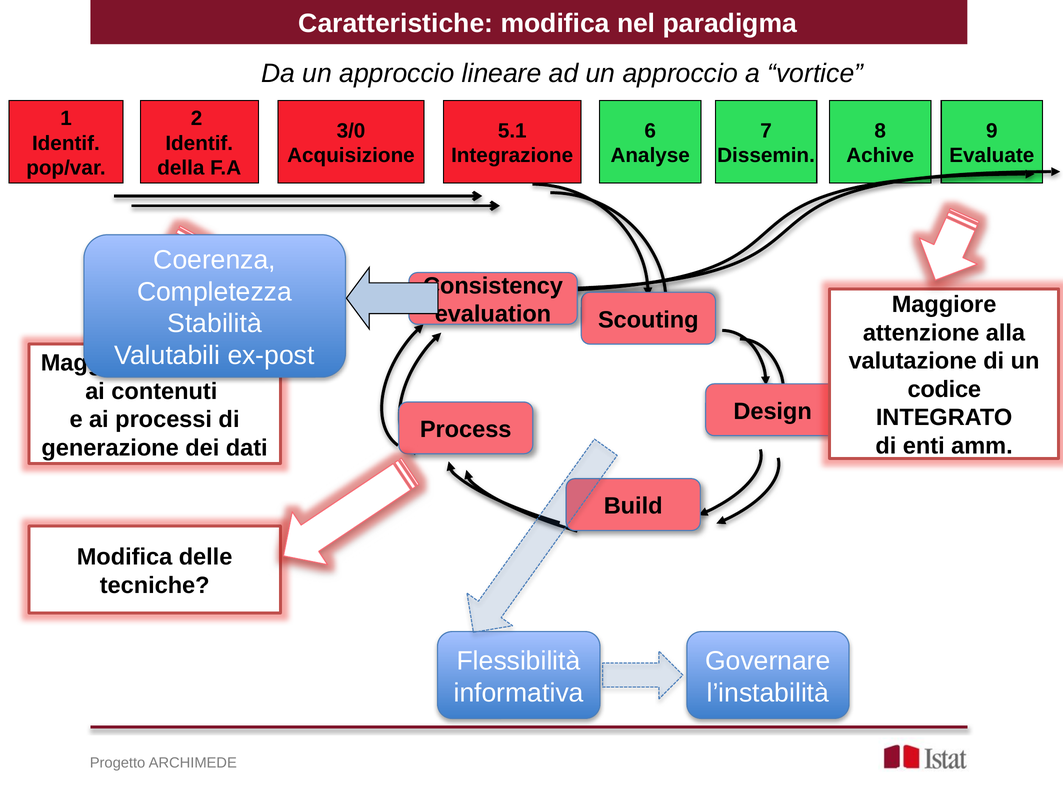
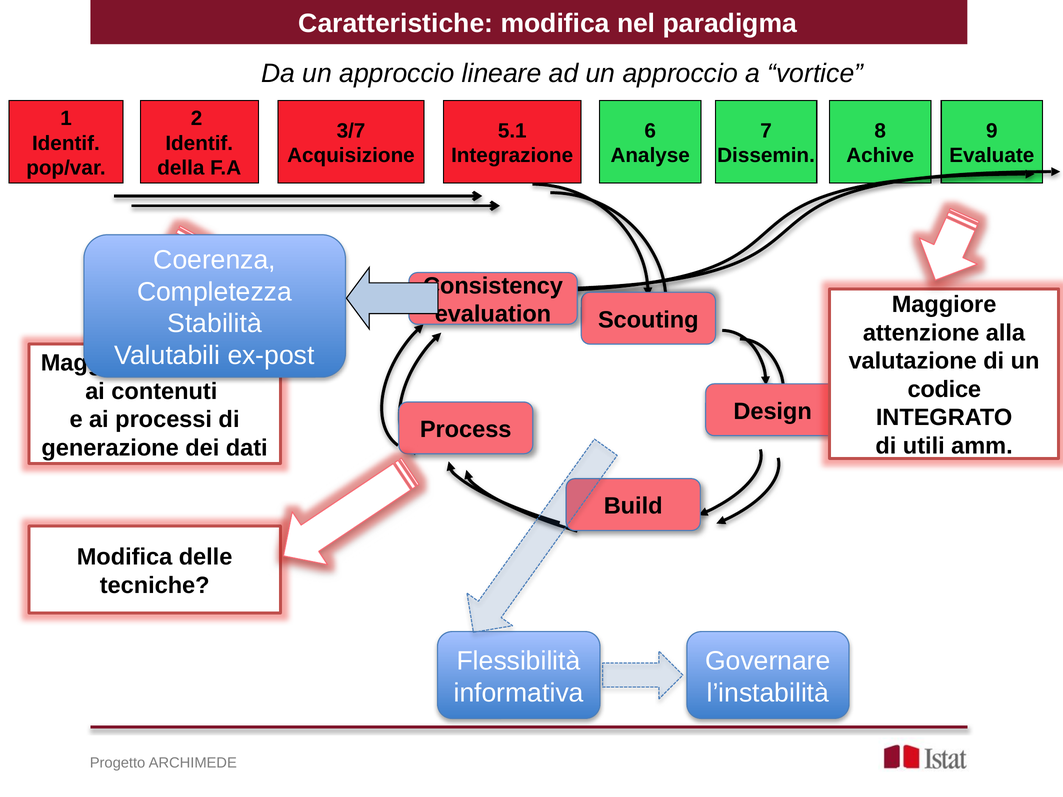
3/0: 3/0 -> 3/7 (351, 131)
enti: enti -> utili (924, 446)
